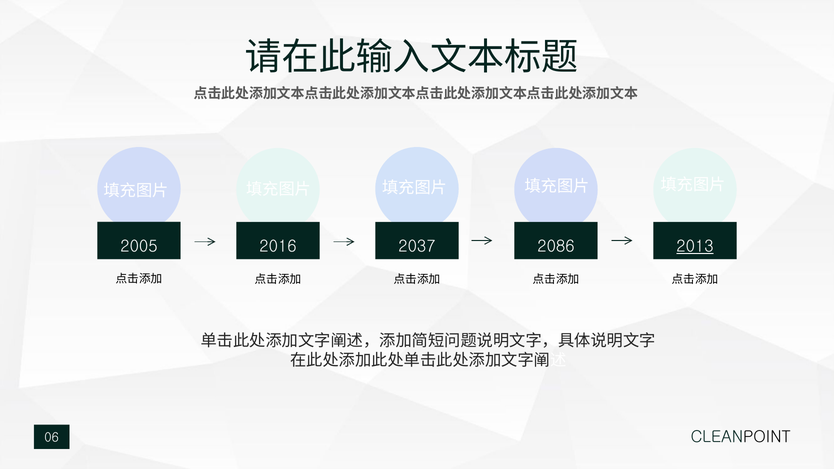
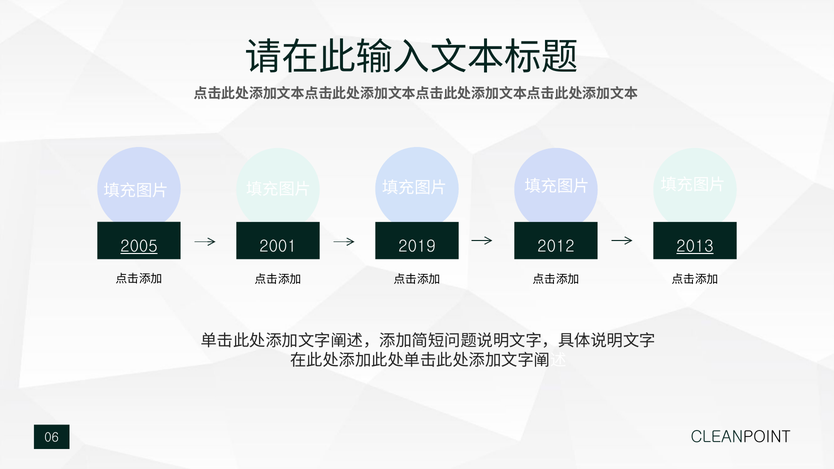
2005 underline: none -> present (139, 247)
2016: 2016 -> 2001 (278, 247)
2037: 2037 -> 2019 (417, 247)
2086: 2086 -> 2012 (556, 247)
